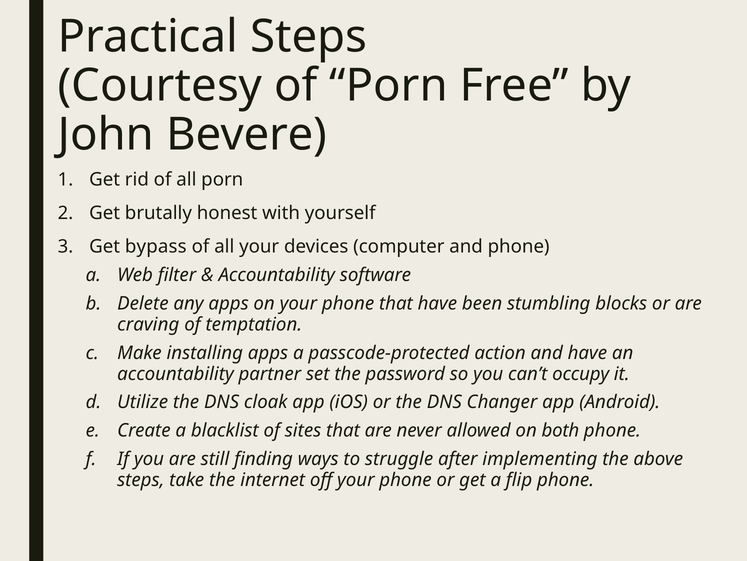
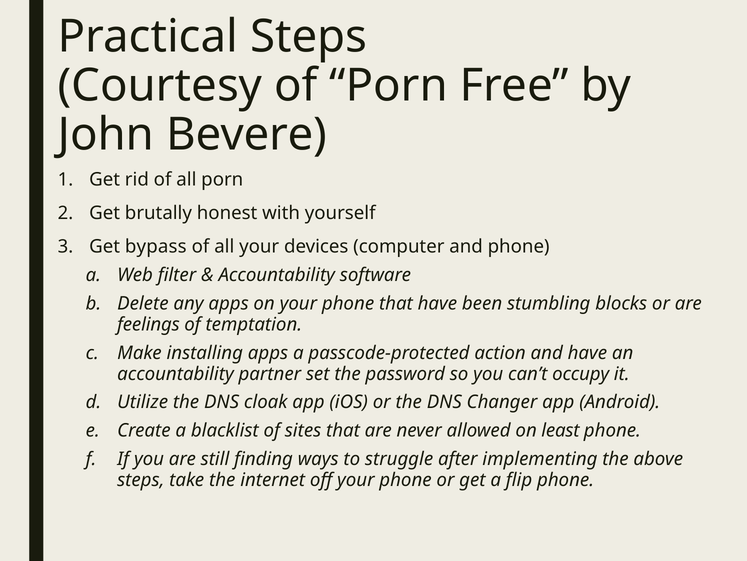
craving: craving -> feelings (148, 324)
both: both -> least (560, 430)
